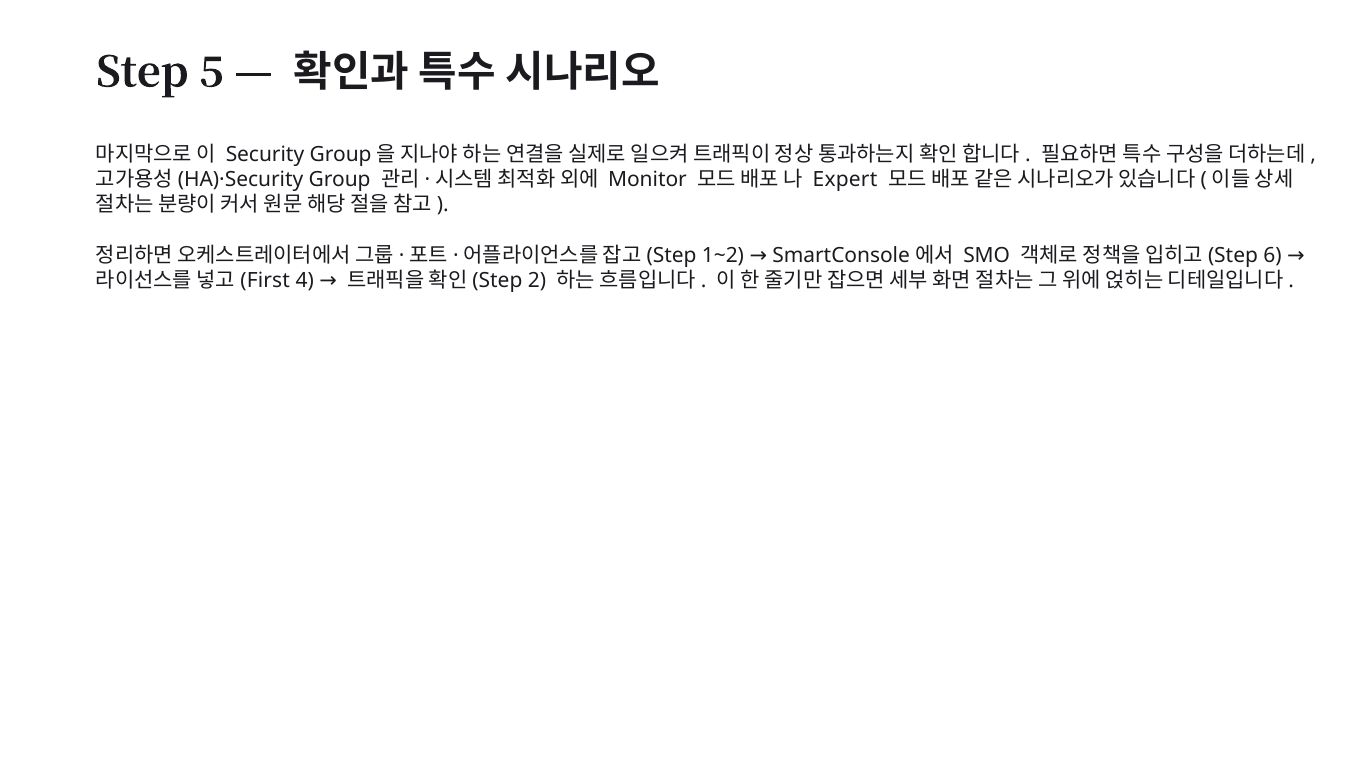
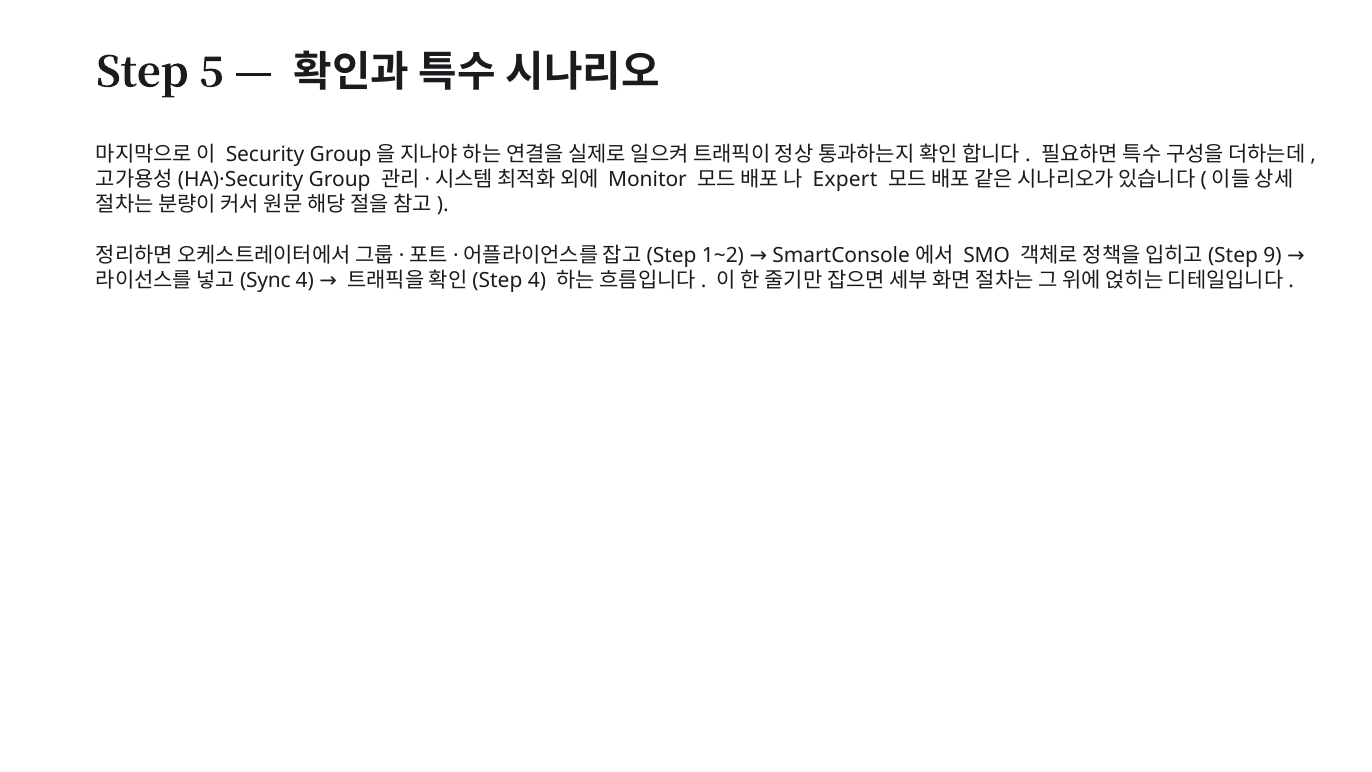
6: 6 -> 9 (1272, 255)
First: First -> Sync (265, 280)
Step 2: 2 -> 4 (537, 280)
